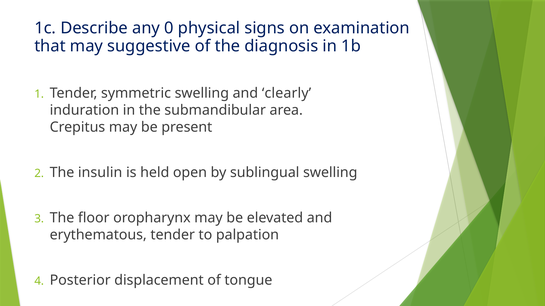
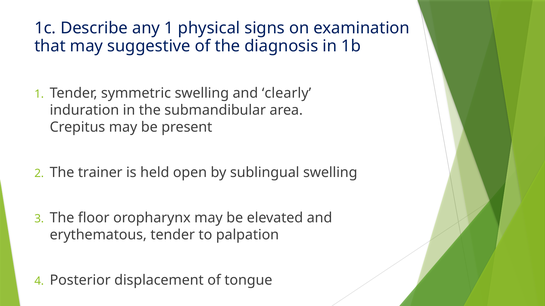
any 0: 0 -> 1 (169, 28)
insulin: insulin -> trainer (100, 173)
